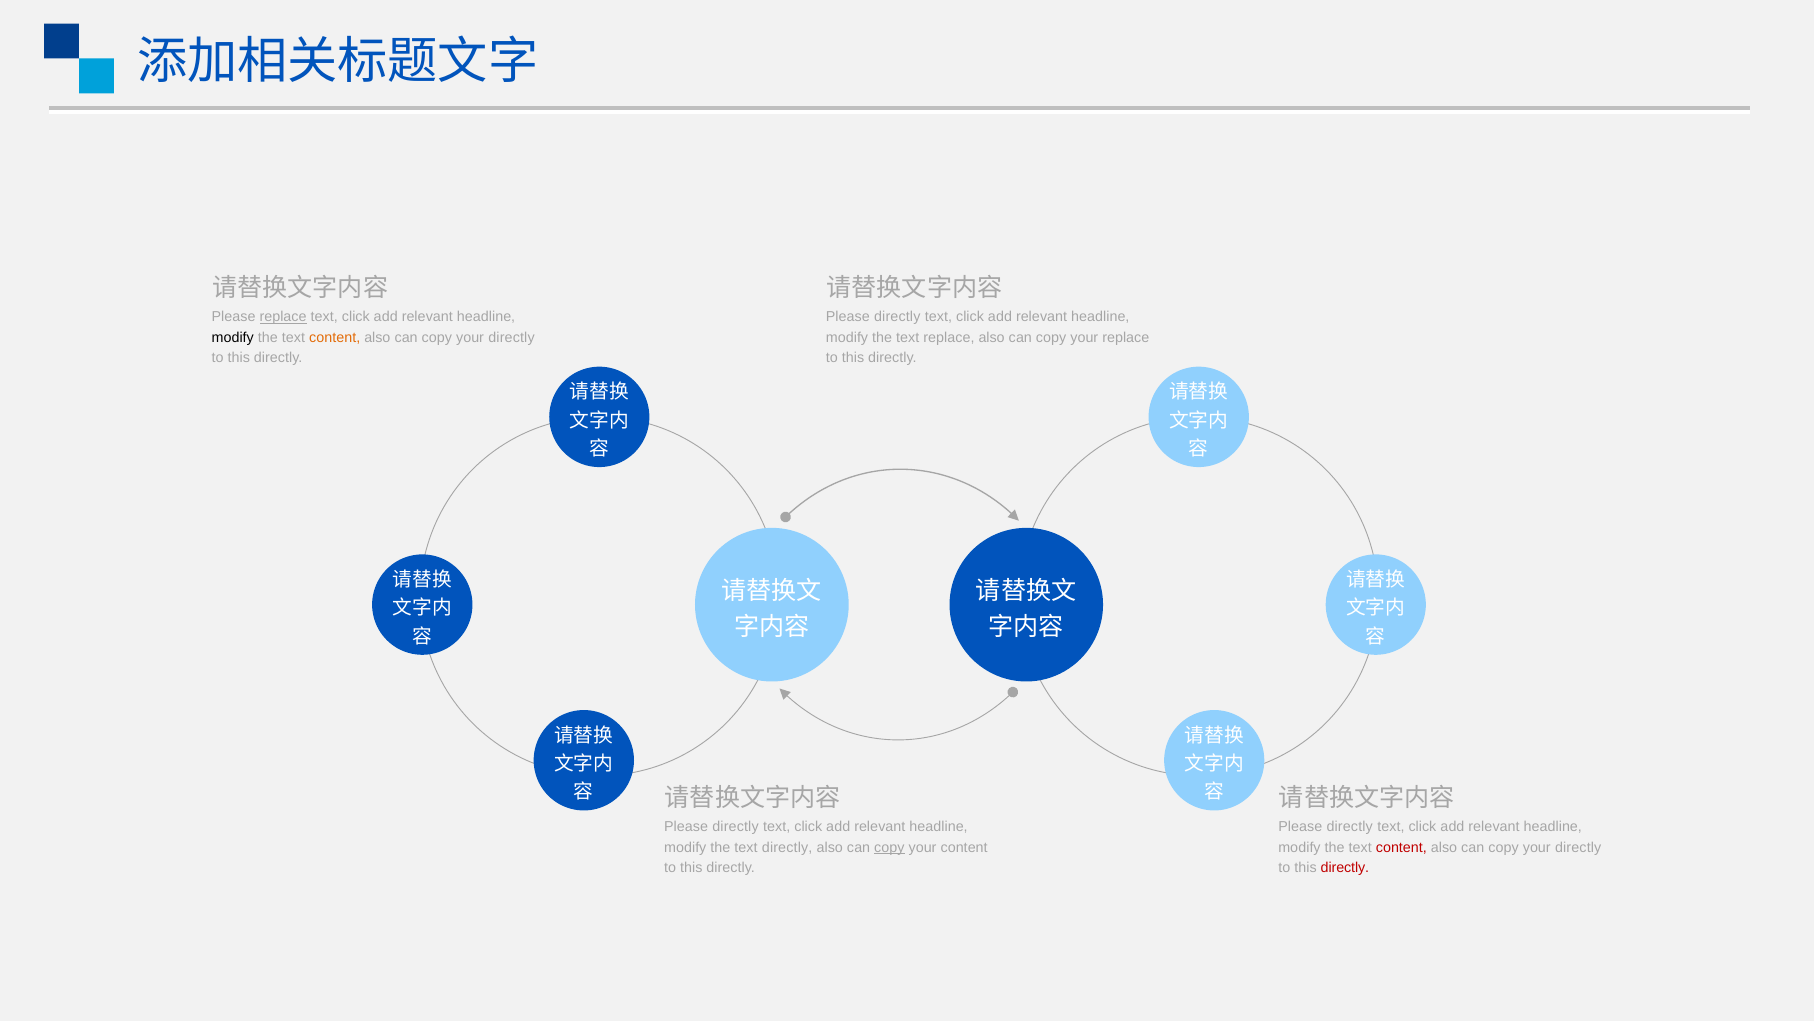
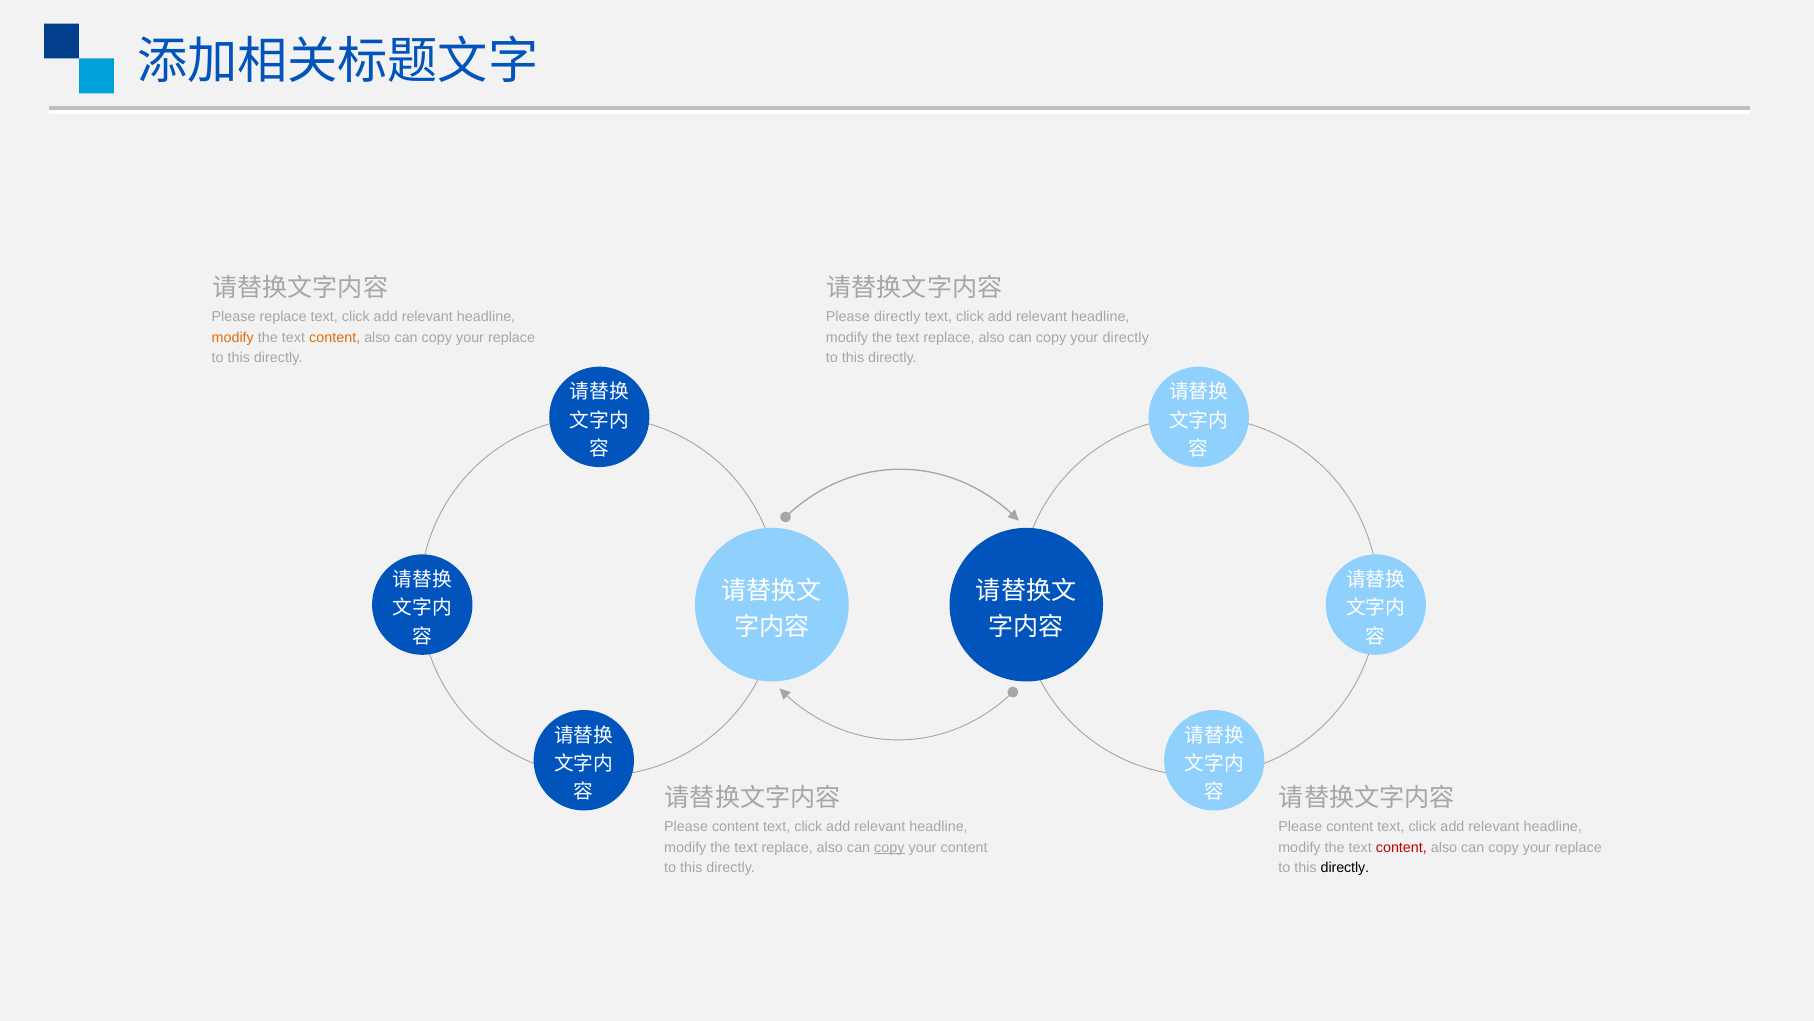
replace underline: present -> none (283, 317)
modify colour: black -> orange (233, 337)
directly: directly -> replace (512, 337)
your replace: replace -> directly (1126, 337)
directly: directly -> content (736, 826)
directly: directly -> content (1350, 826)
directly: directly -> replace (787, 847)
directly: directly -> replace (1578, 847)
directly colour: red -> black (1345, 868)
